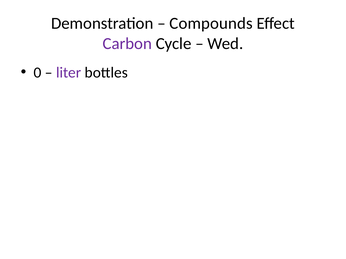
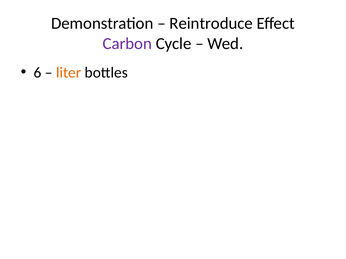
Compounds: Compounds -> Reintroduce (211, 23)
0: 0 -> 6 (38, 73)
liter colour: purple -> orange (69, 73)
